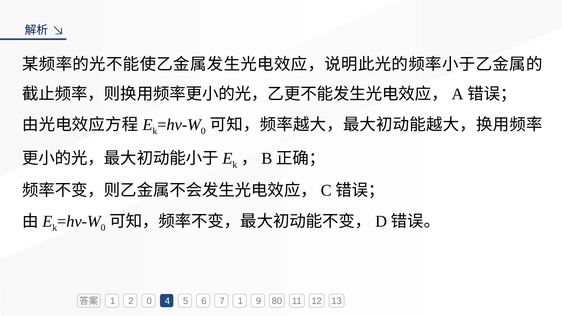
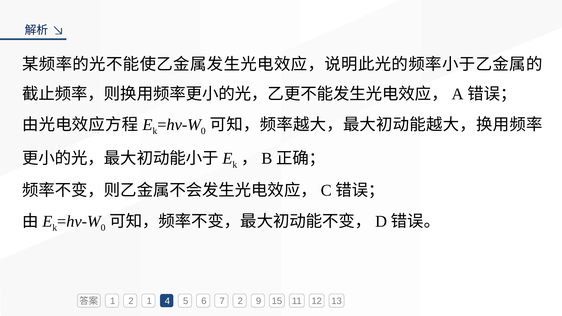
2 0: 0 -> 1 (149, 301)
7 1: 1 -> 2 (240, 301)
80: 80 -> 15 (277, 301)
